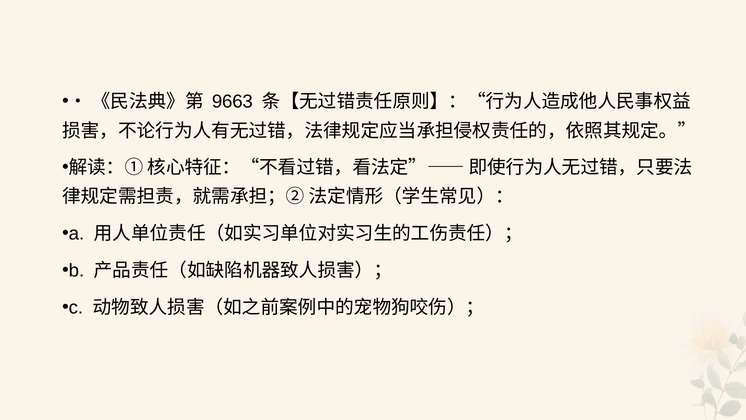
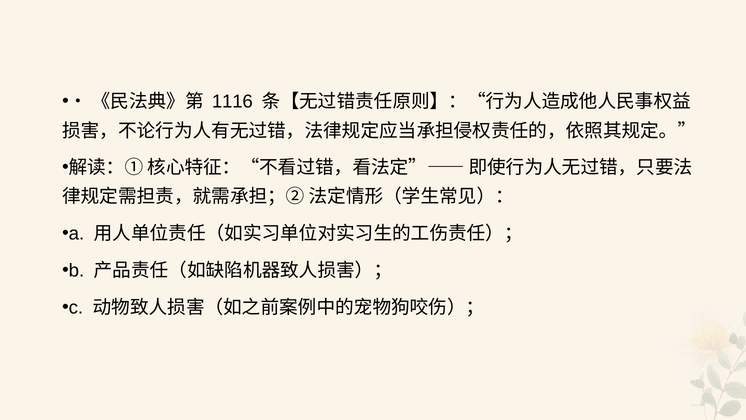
9663: 9663 -> 1116 (232, 102)
